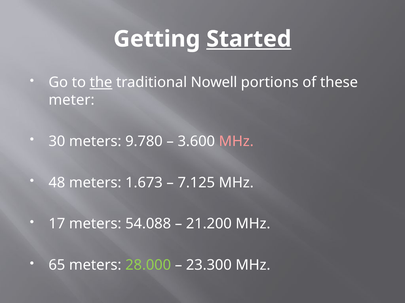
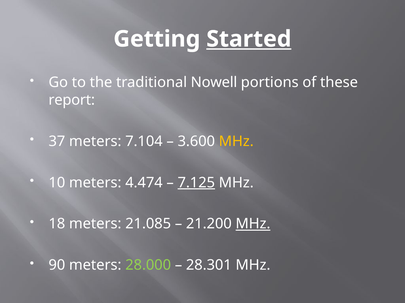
the underline: present -> none (101, 83)
meter: meter -> report (72, 100)
30: 30 -> 37 (57, 142)
9.780: 9.780 -> 7.104 (144, 142)
MHz colour: pink -> yellow (236, 142)
48: 48 -> 10 (57, 183)
1.673: 1.673 -> 4.474 (144, 183)
7.125 underline: none -> present (196, 183)
17: 17 -> 18 (57, 224)
54.088: 54.088 -> 21.085 (148, 224)
MHz underline: none -> present (253, 224)
65: 65 -> 90 (57, 266)
23.300: 23.300 -> 28.301 (209, 266)
